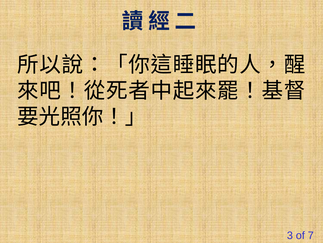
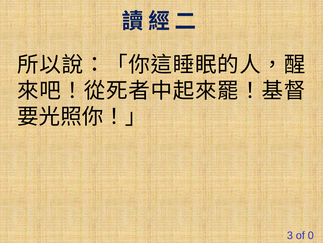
7: 7 -> 0 (311, 235)
